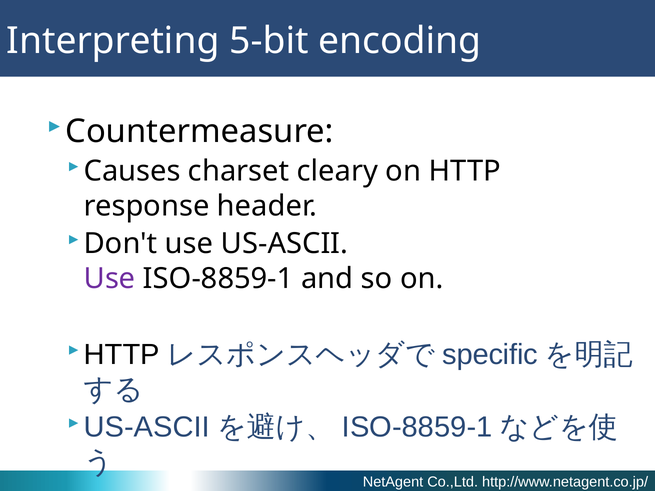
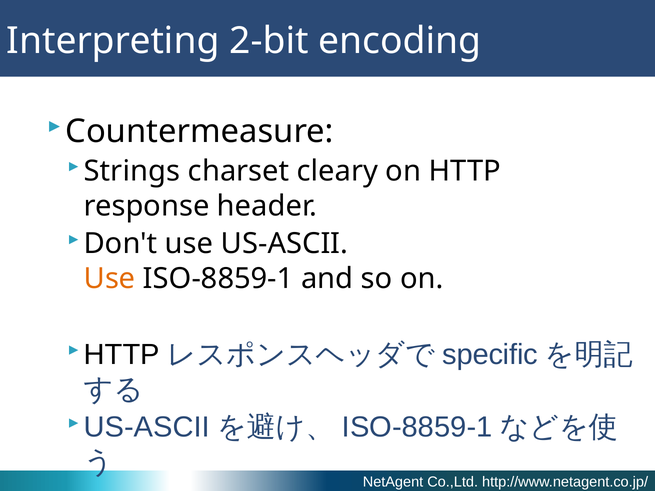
5-bit: 5-bit -> 2-bit (269, 41)
Causes: Causes -> Strings (132, 171)
Use colour: purple -> orange (110, 279)
